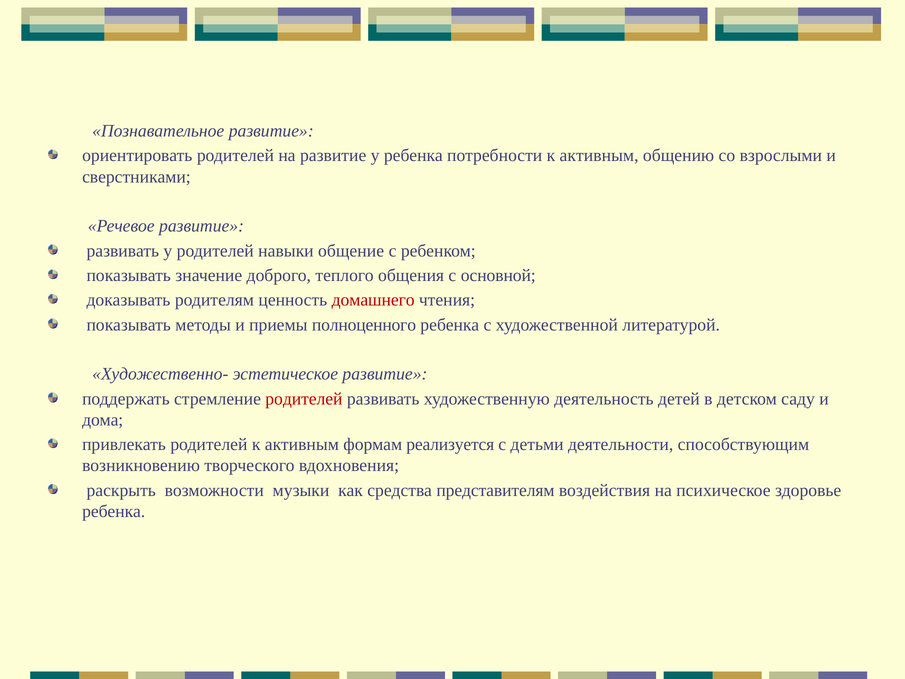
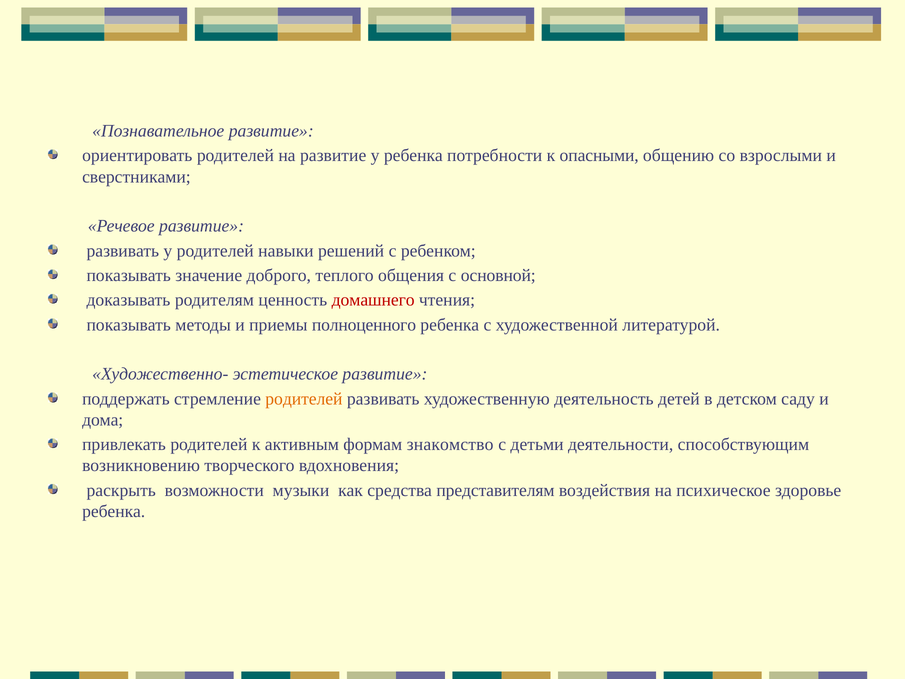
потребности к активным: активным -> опасными (599, 156)
общение: общение -> решений (351, 251)
родителей colour: red -> orange (304, 399)
реализуется: реализуется -> знакомство (450, 444)
